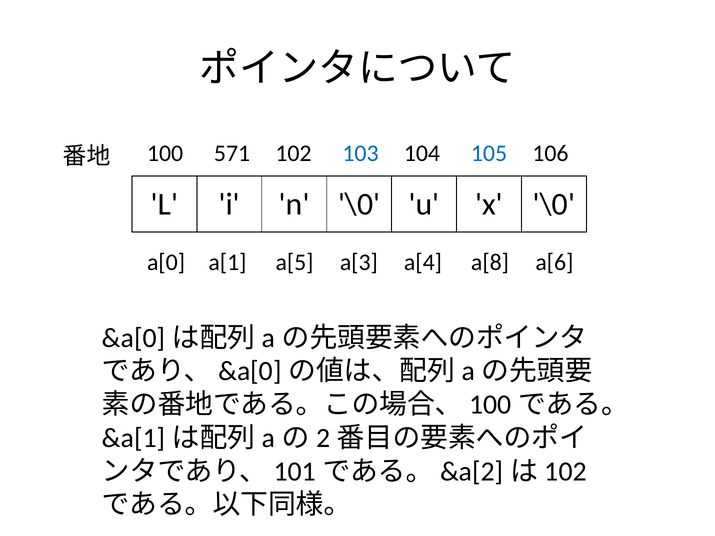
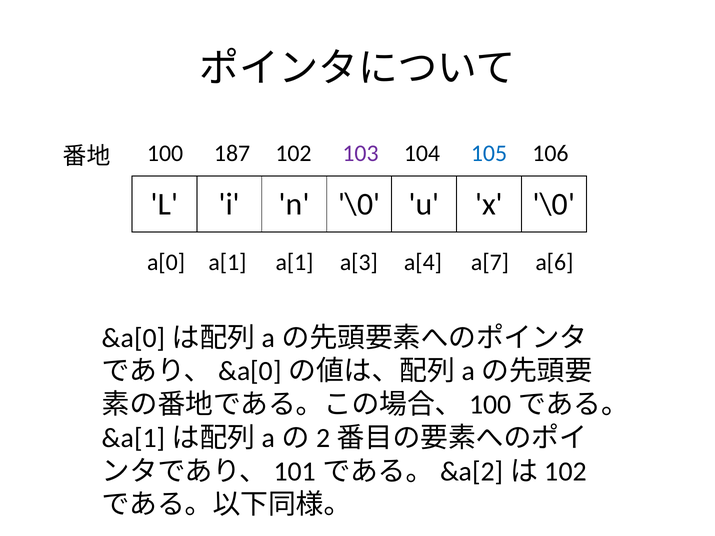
571: 571 -> 187 (232, 154)
103 colour: blue -> purple (361, 154)
a[1 a[5: a[5 -> a[1 (295, 263)
a[8: a[8 -> a[7 (490, 263)
